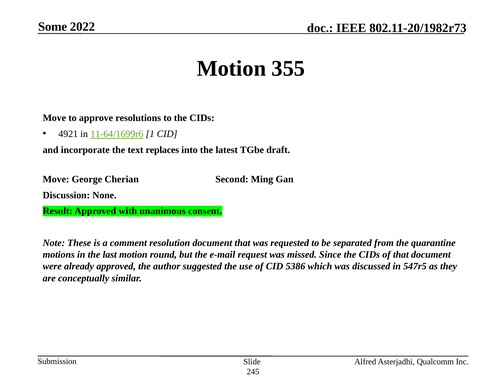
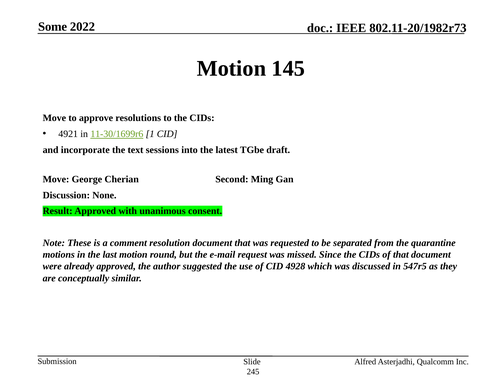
355: 355 -> 145 (288, 68)
11-64/1699r6: 11-64/1699r6 -> 11-30/1699r6 (117, 134)
replaces: replaces -> sessions (162, 150)
5386: 5386 -> 4928 (295, 266)
